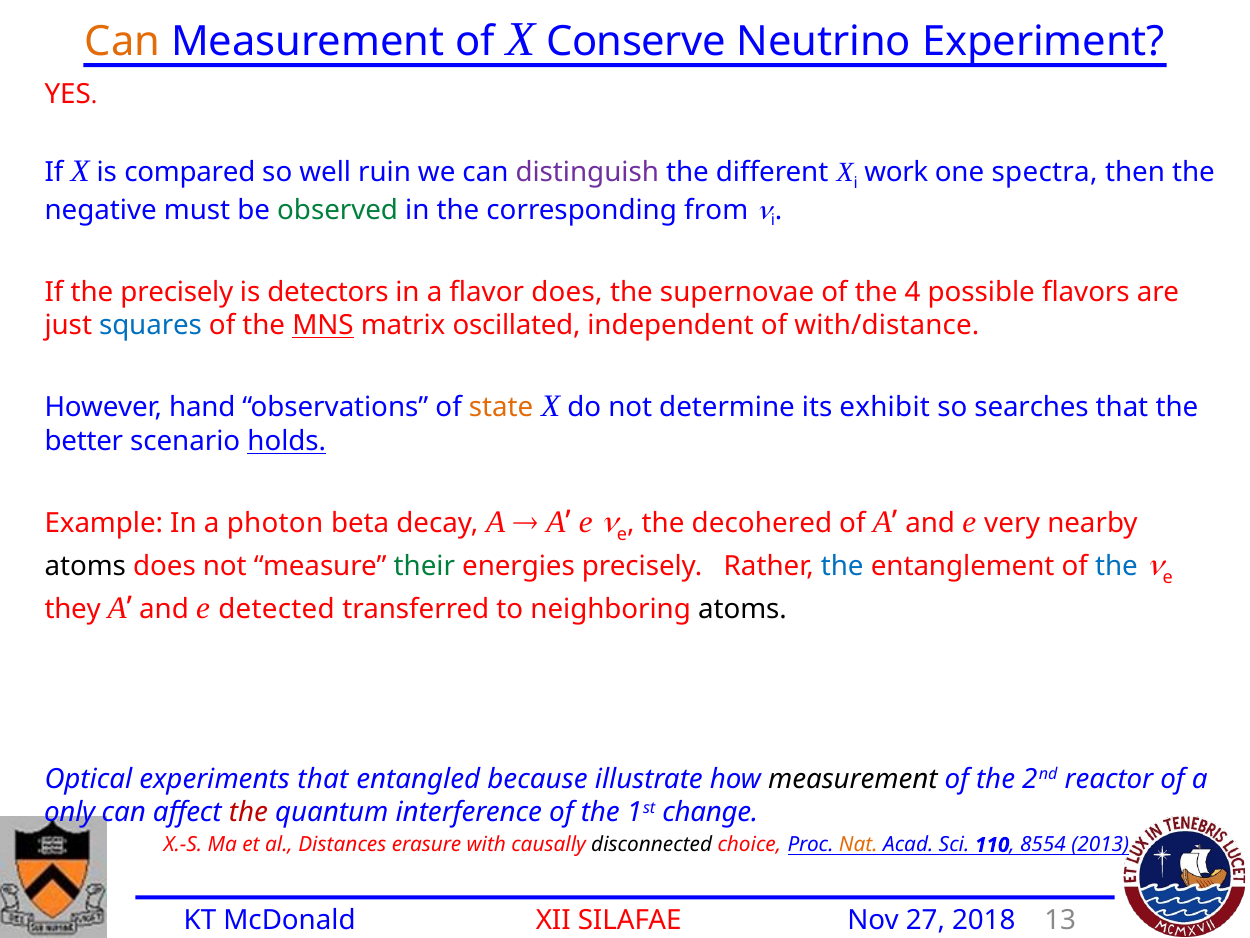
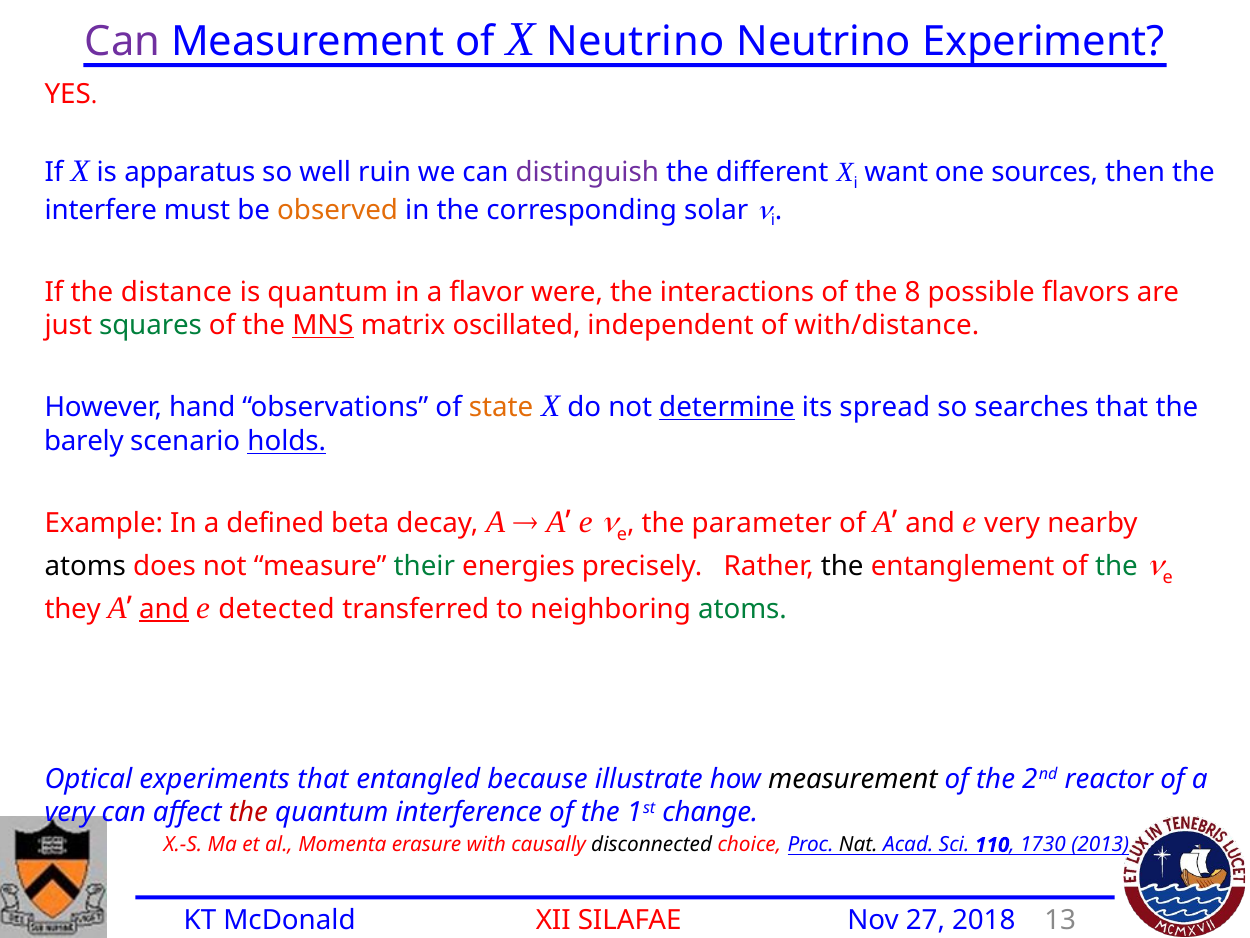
Can colour: orange -> purple (123, 42)
X Conserve: Conserve -> Neutrino (636, 42)
compared: compared -> apparatus (190, 172)
work: work -> want (896, 172)
spectra: spectra -> sources (1045, 172)
negative: negative -> interfere (101, 210)
observed colour: green -> orange (338, 210)
from: from -> solar (716, 210)
the precisely: precisely -> distance (177, 292)
is detectors: detectors -> quantum (328, 292)
flavor does: does -> were (567, 292)
supernovae: supernovae -> interactions (737, 292)
4: 4 -> 8 (912, 292)
squares colour: blue -> green (151, 325)
determine underline: none -> present (727, 407)
exhibit: exhibit -> spread (885, 407)
better: better -> barely (84, 441)
photon: photon -> defined (275, 523)
decohered: decohered -> parameter (762, 523)
the colour: blue -> black (842, 566)
the colour: blue -> green (1116, 566)
and underline: none -> present (164, 609)
atoms colour: black -> green (742, 609)
only: only -> very (70, 812)
Distances: Distances -> Momenta (342, 845)
Nat colour: orange -> black (858, 845)
8554: 8554 -> 1730 (1043, 845)
